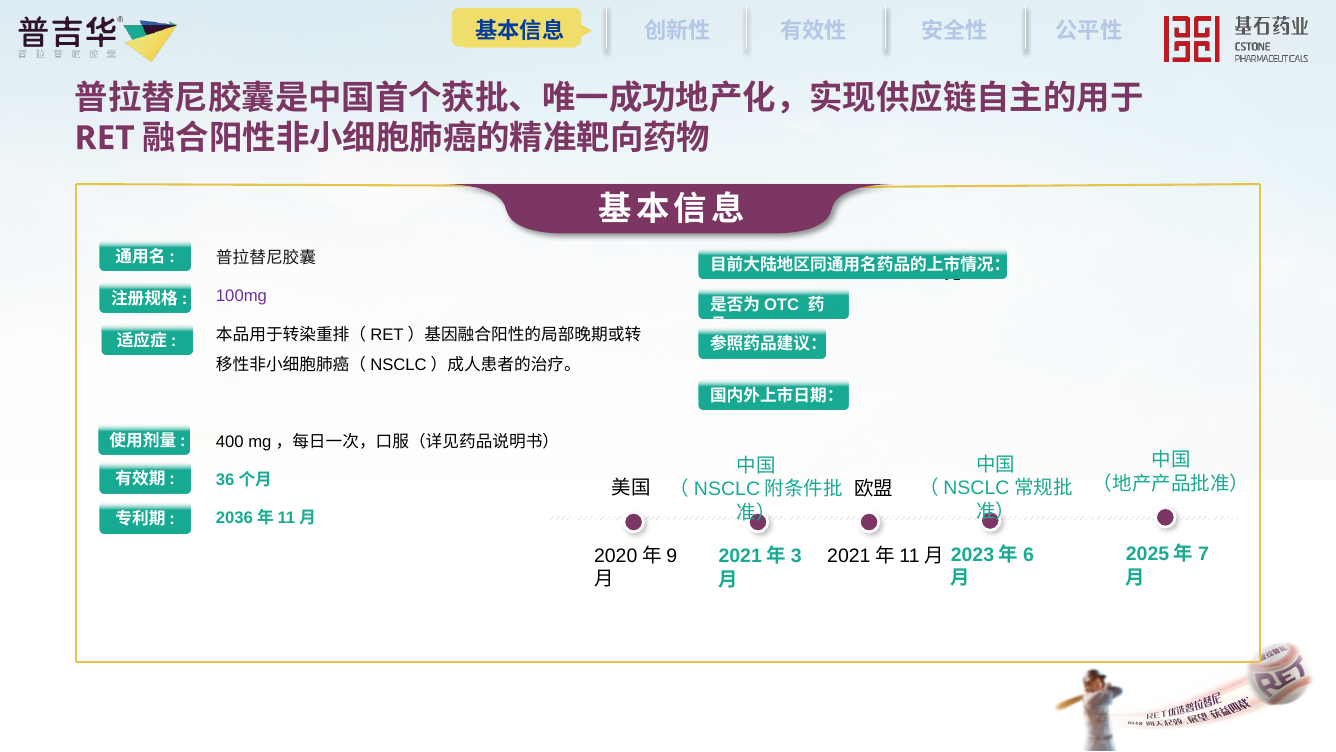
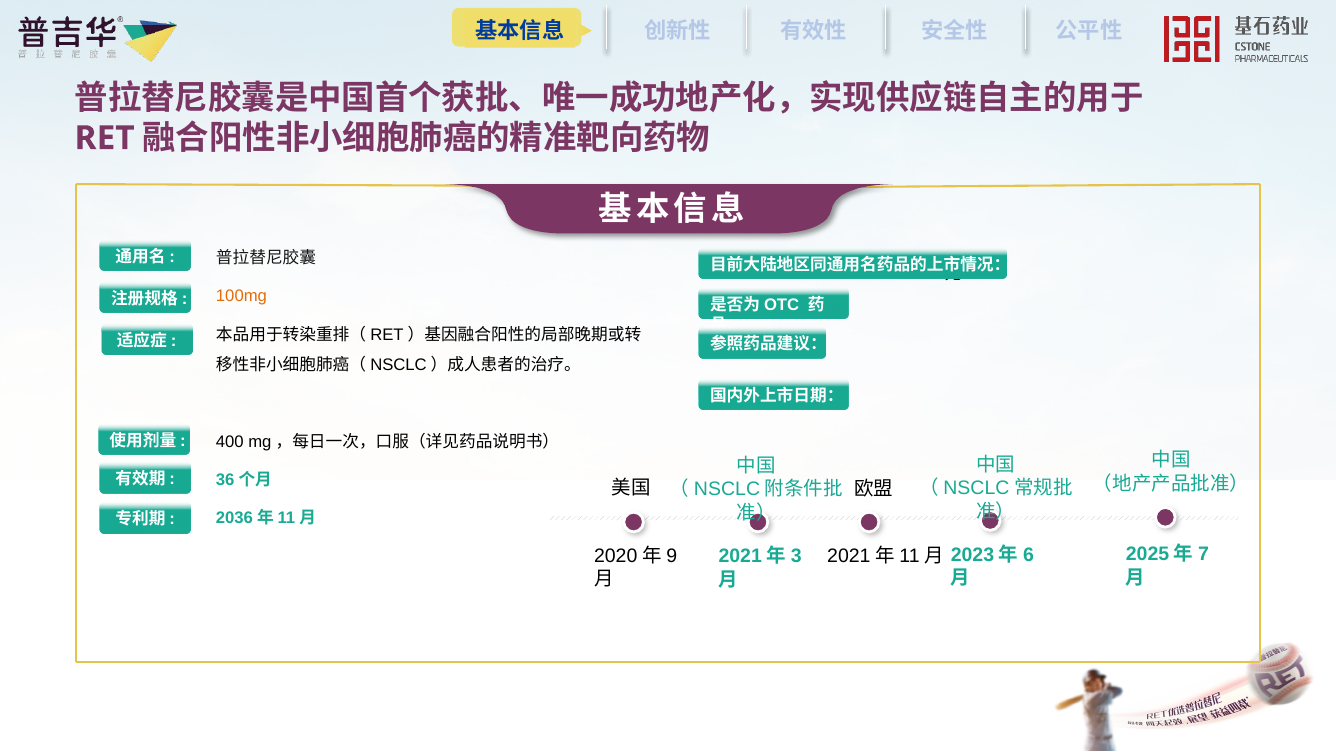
100mg colour: purple -> orange (241, 296)
